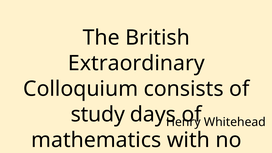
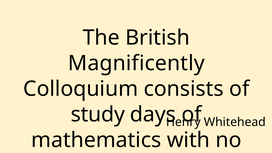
Extraordinary: Extraordinary -> Magnificently (136, 63)
